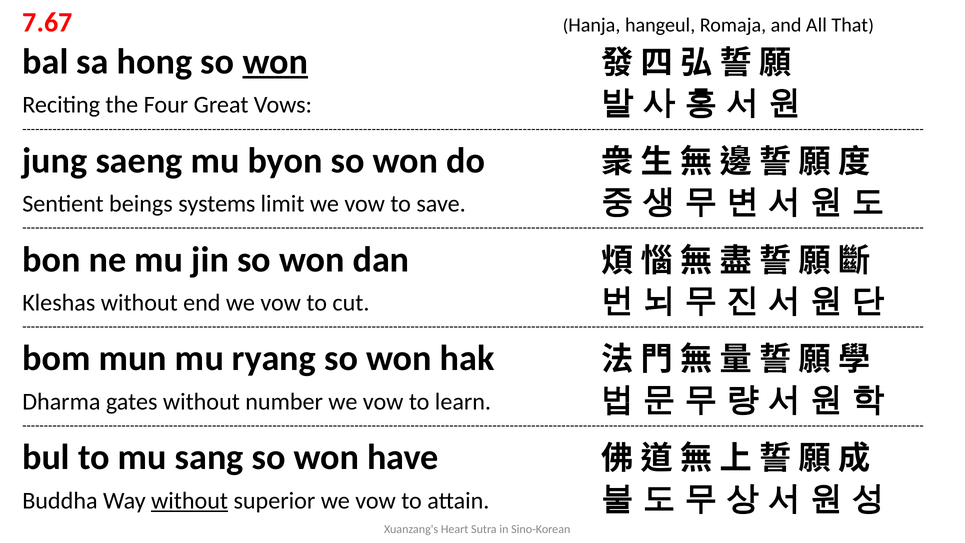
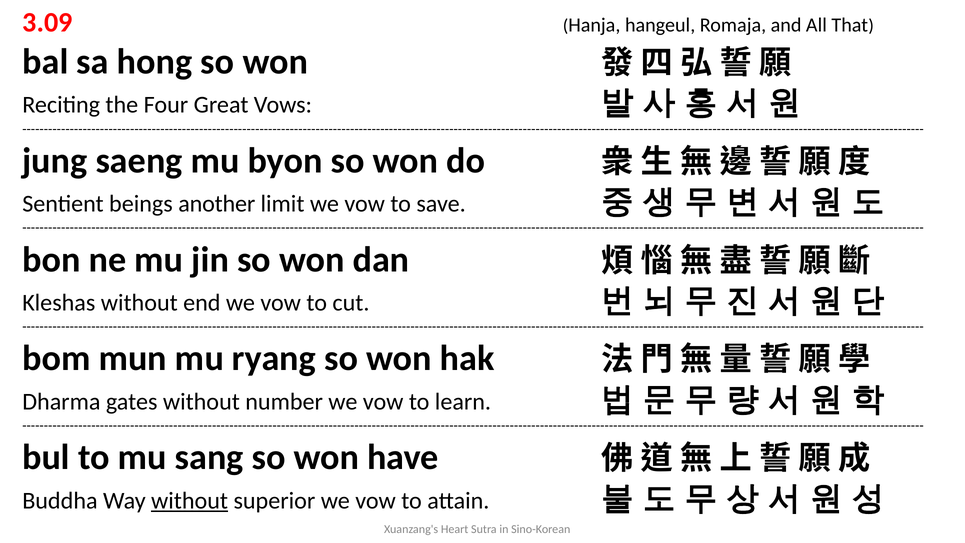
7.67: 7.67 -> 3.09 (47, 22)
won underline: present -> none (275, 62)
systems: systems -> another (217, 204)
